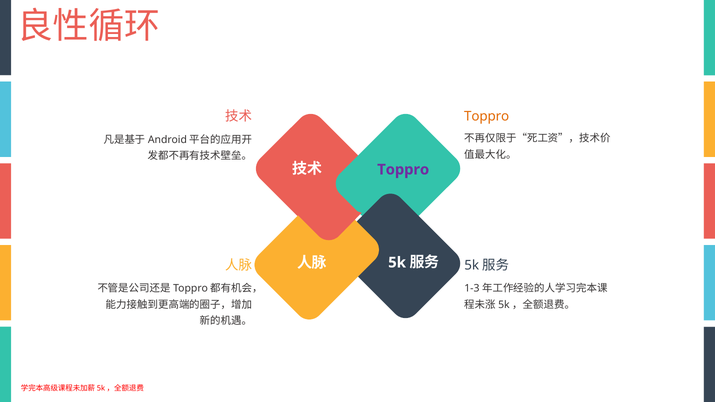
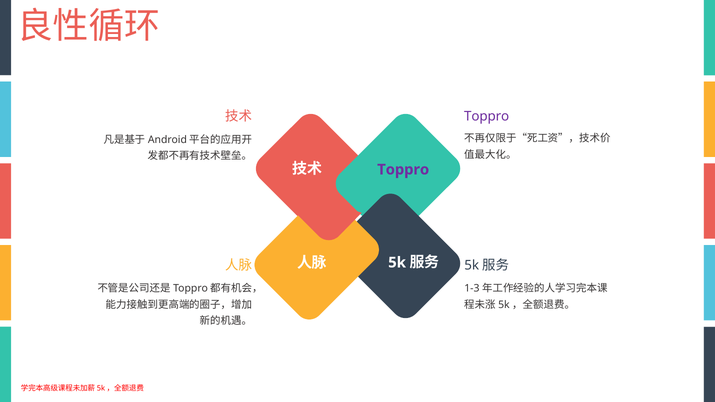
Toppro colour: orange -> purple (487, 116)
